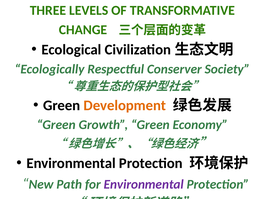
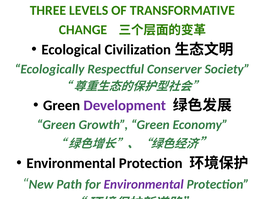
Development colour: orange -> purple (125, 105)
